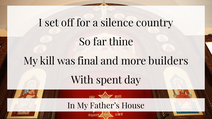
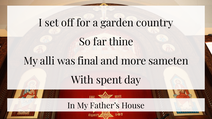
silence: silence -> garden (117, 23)
kill: kill -> alli (47, 61)
builders: builders -> sameten (168, 61)
